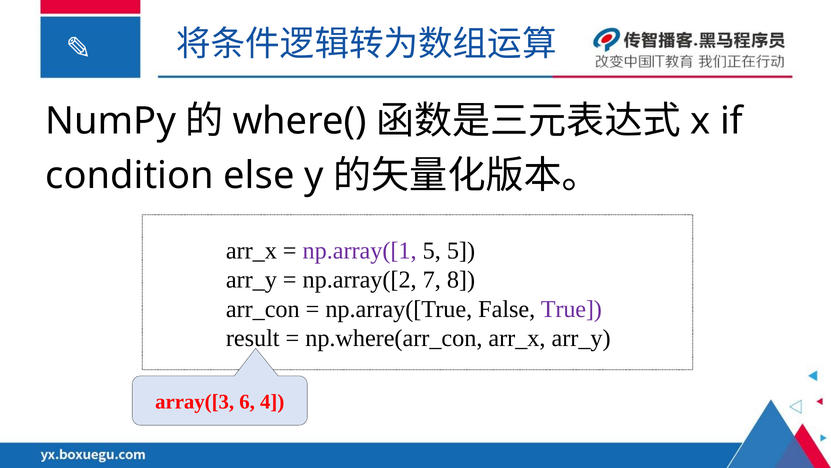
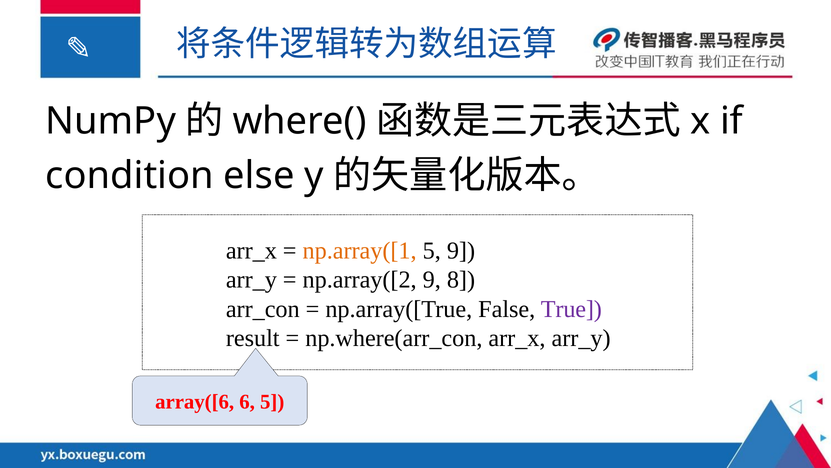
np.array([1 colour: purple -> orange (360, 250)
5 5: 5 -> 9 (461, 250)
np.array([2 7: 7 -> 9 (432, 280)
array([3: array([3 -> array([6 (195, 401)
6 4: 4 -> 5 (272, 401)
